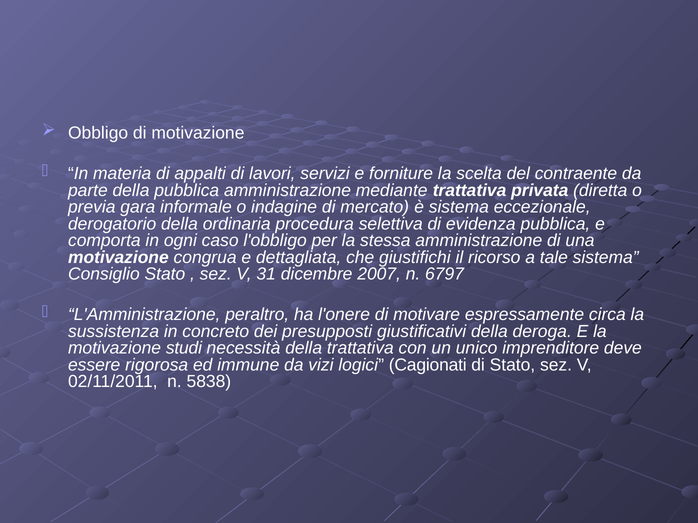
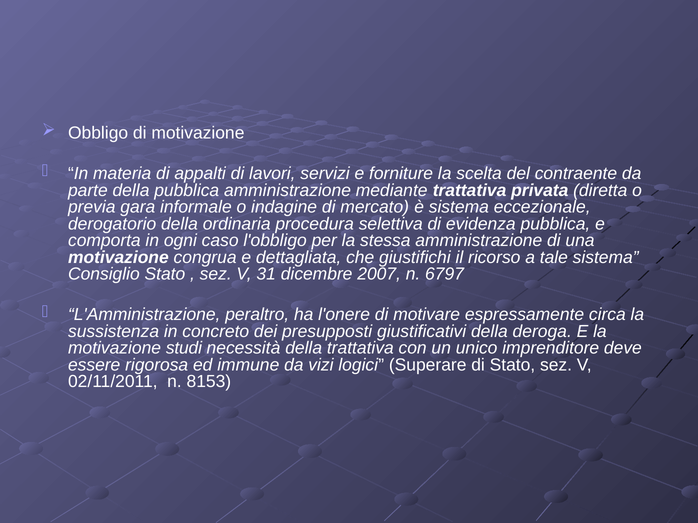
Cagionati: Cagionati -> Superare (428, 365)
5838: 5838 -> 8153 (209, 382)
